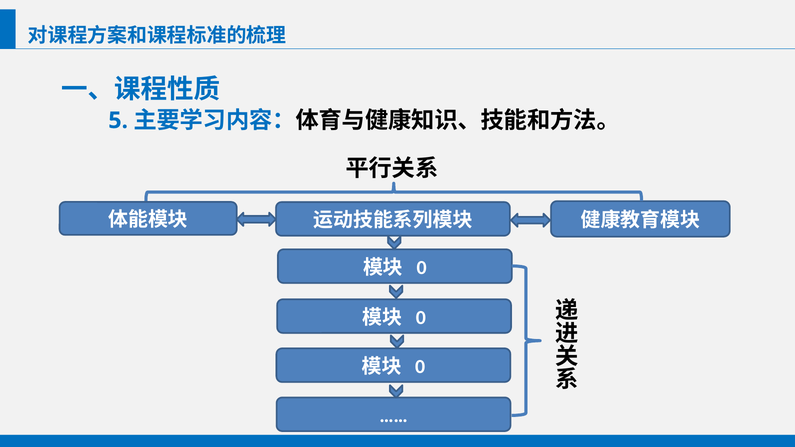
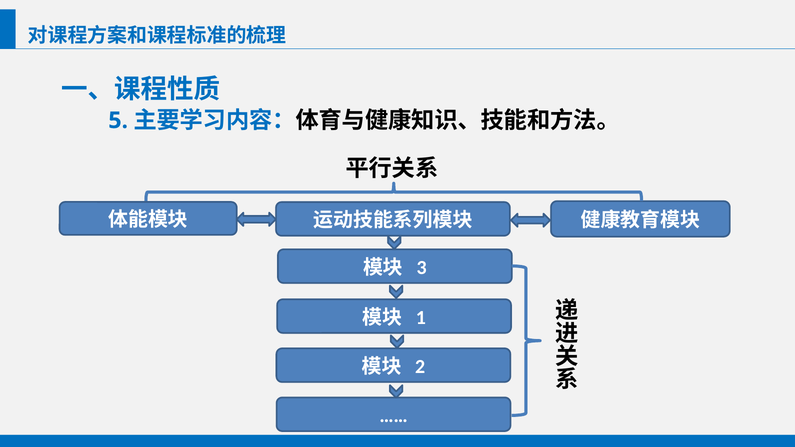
0: 0 -> 3 (422, 268)
0: 0 -> 1 (421, 318)
0: 0 -> 2 (420, 367)
